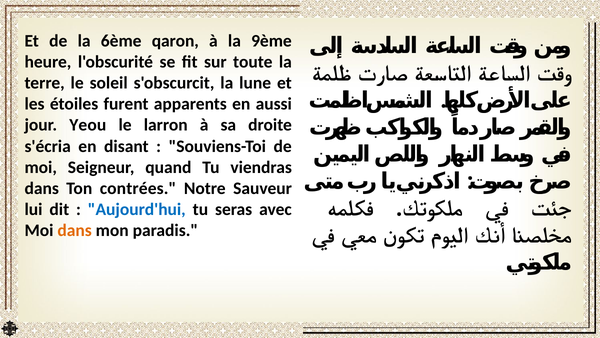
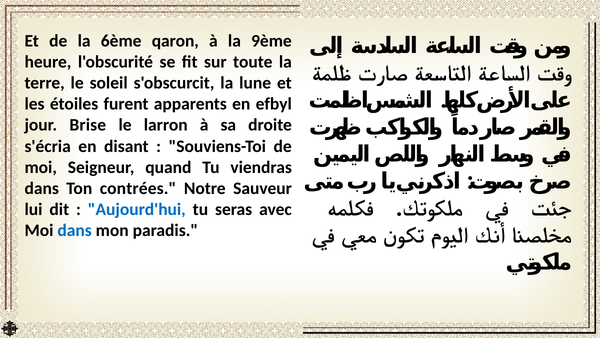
aussi: aussi -> efbyl (274, 104)
Yeou: Yeou -> Brise (88, 125)
dans colour: orange -> blue (75, 230)
